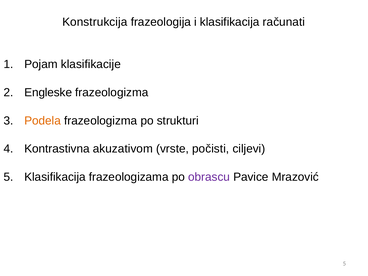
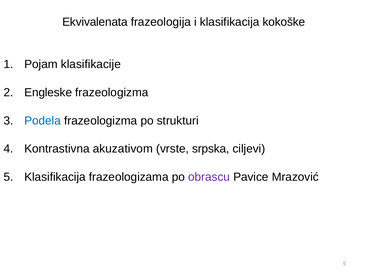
Konstrukcija: Konstrukcija -> Ekvivalenata (95, 22)
računati: računati -> kokoške (284, 22)
Podela colour: orange -> blue (43, 121)
počisti: počisti -> srpska (211, 149)
